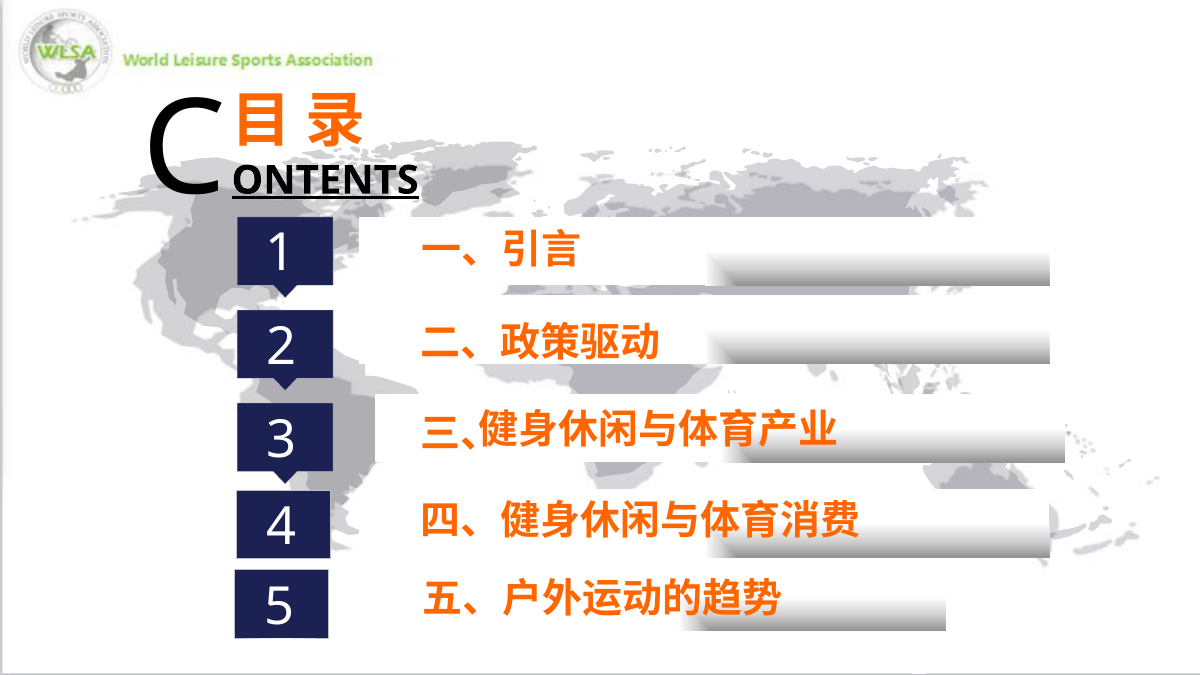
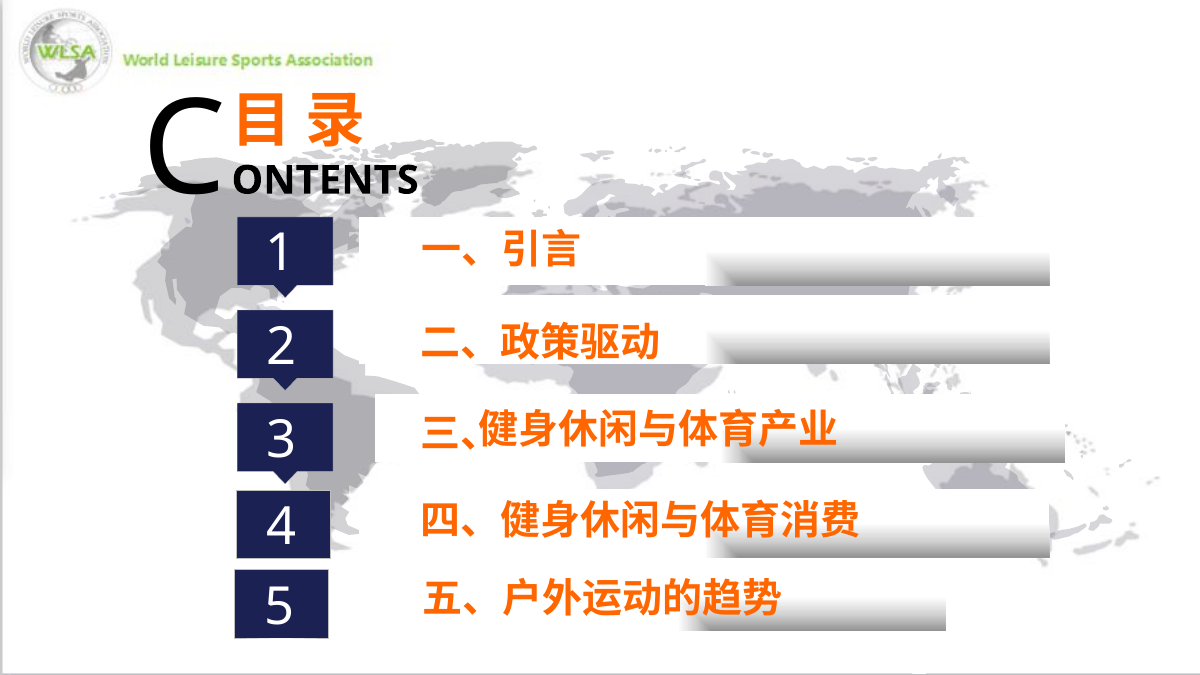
ONTENTS underline: present -> none (325, 180)
